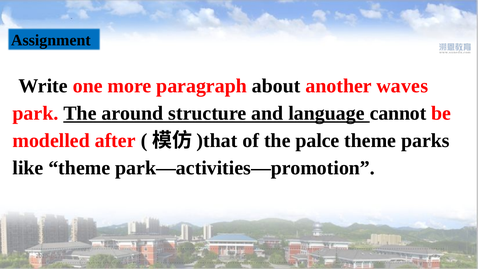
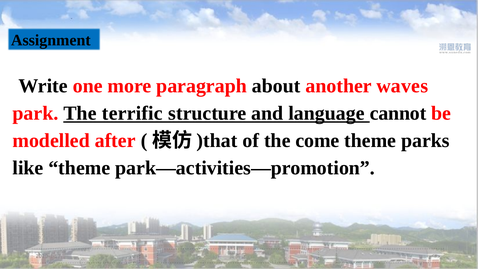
around: around -> terrific (132, 113)
palce: palce -> come (317, 141)
